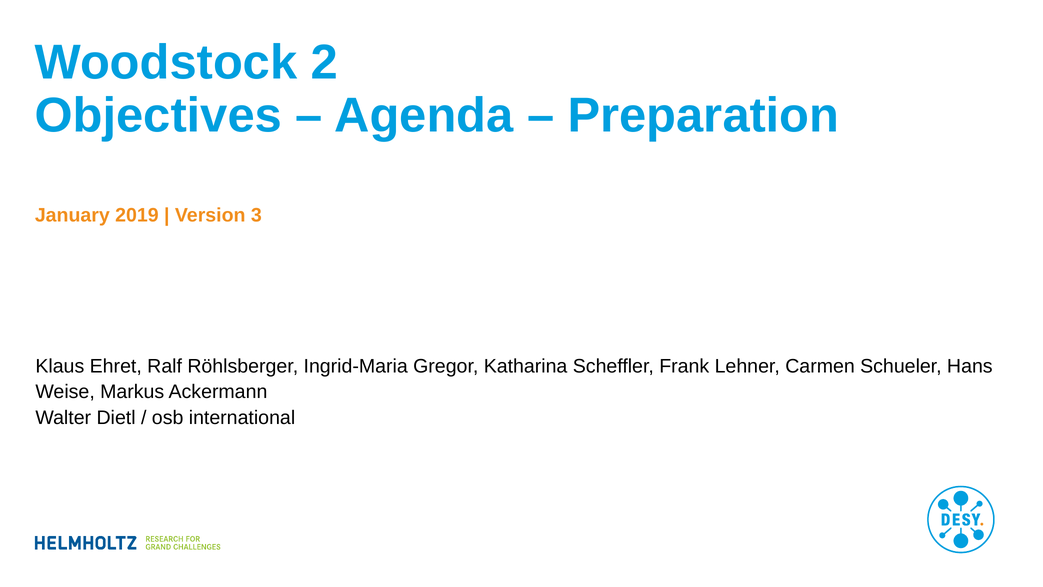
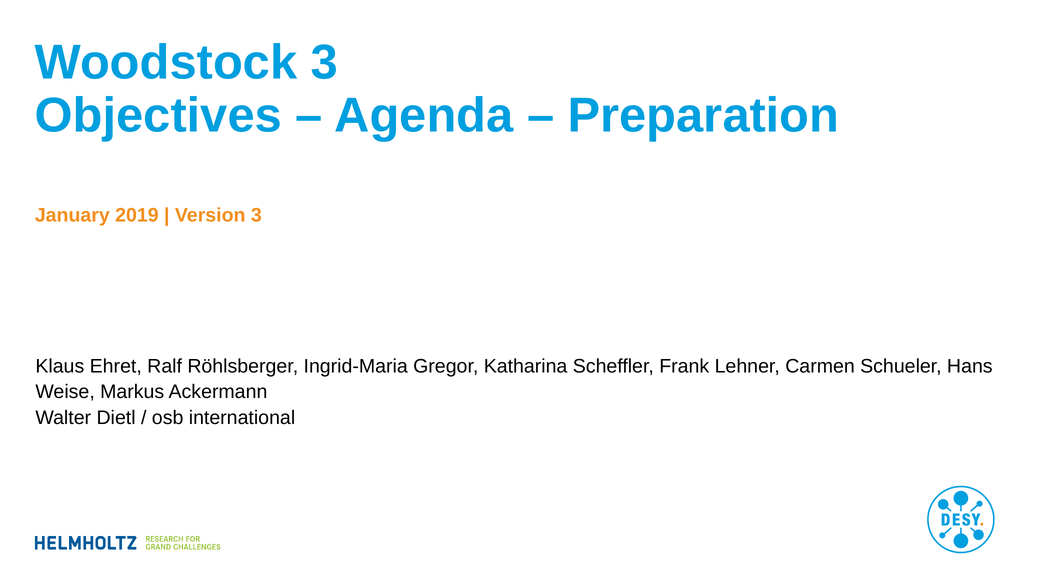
Woodstock 2: 2 -> 3 (324, 63)
